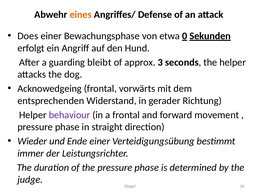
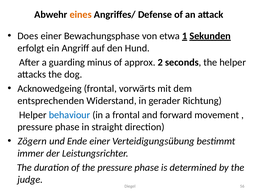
0: 0 -> 1 (185, 36)
bleibt: bleibt -> minus (99, 62)
3: 3 -> 2 (160, 62)
behaviour colour: purple -> blue (69, 115)
Wieder: Wieder -> Zögern (32, 141)
